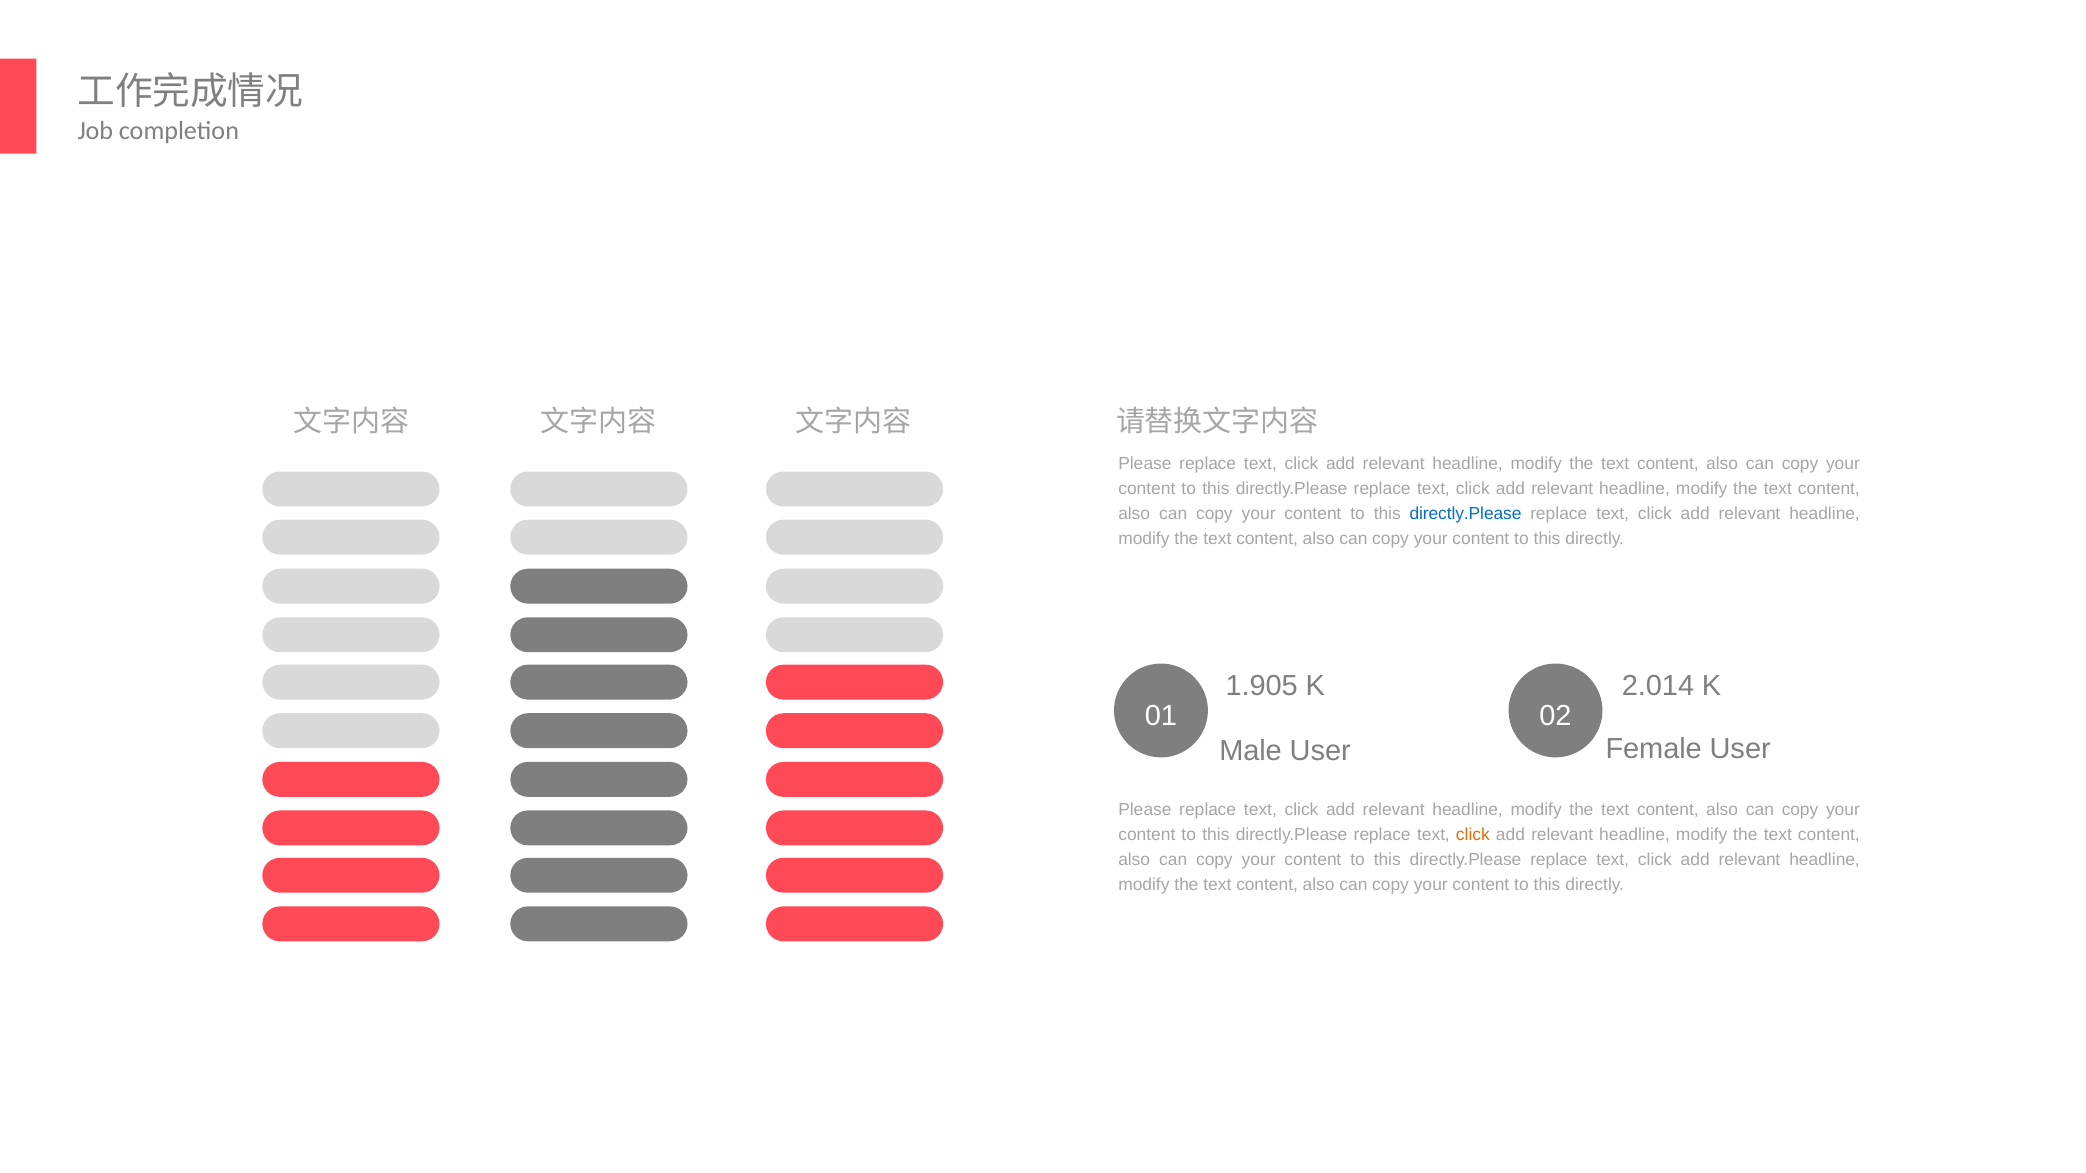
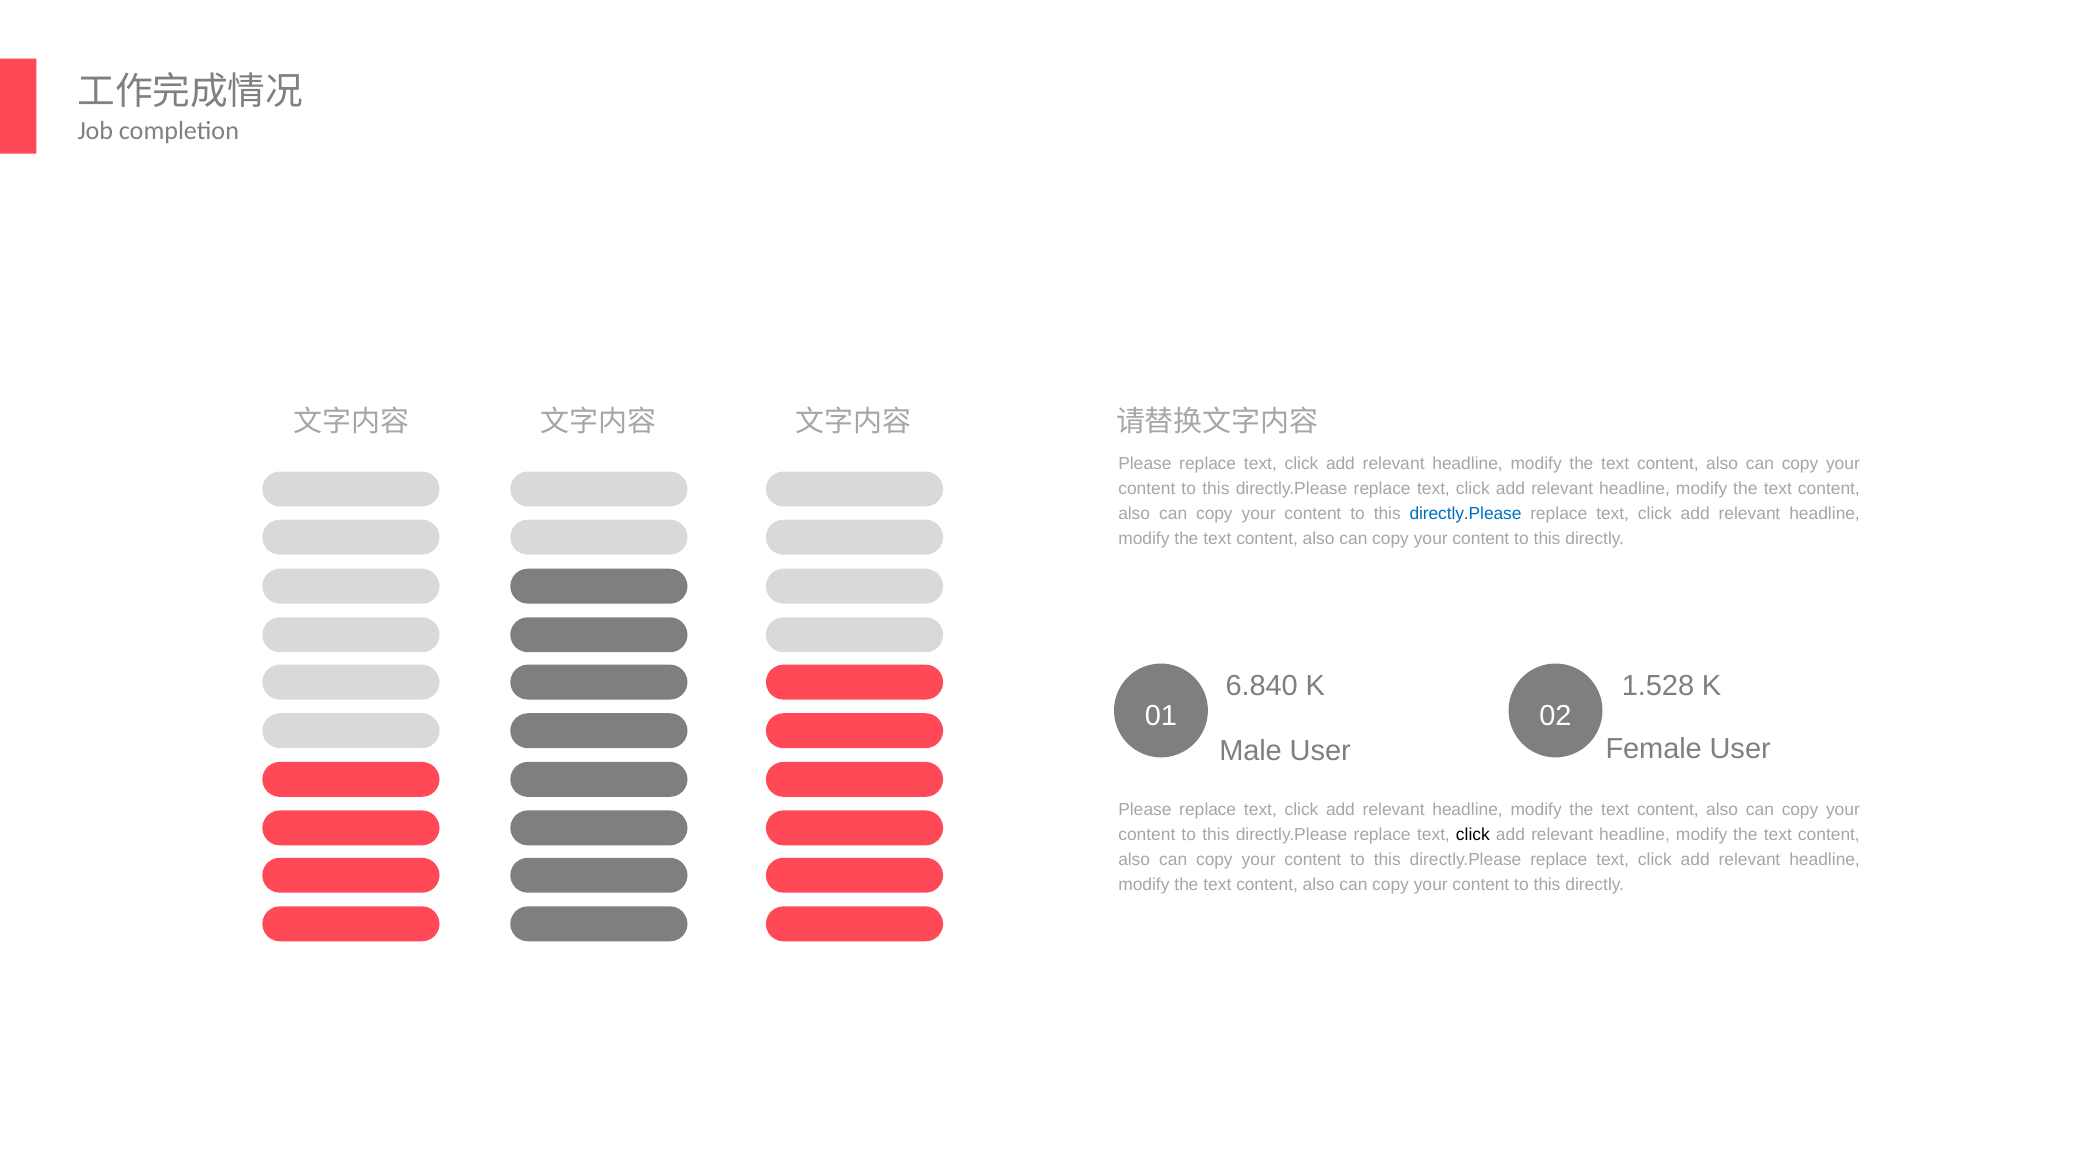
1.905: 1.905 -> 6.840 (1262, 686)
2.014: 2.014 -> 1.528 (1658, 686)
click colour: orange -> black (1473, 835)
